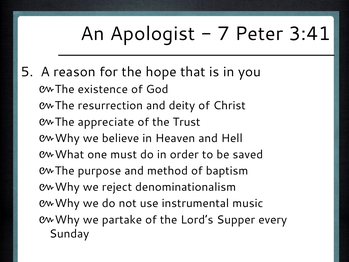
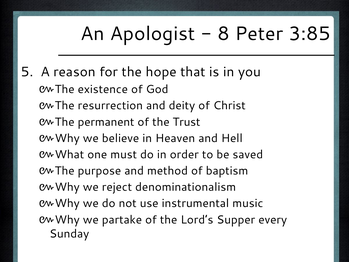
7: 7 -> 8 (223, 34)
3:41: 3:41 -> 3:85 (310, 34)
appreciate: appreciate -> permanent (106, 122)
